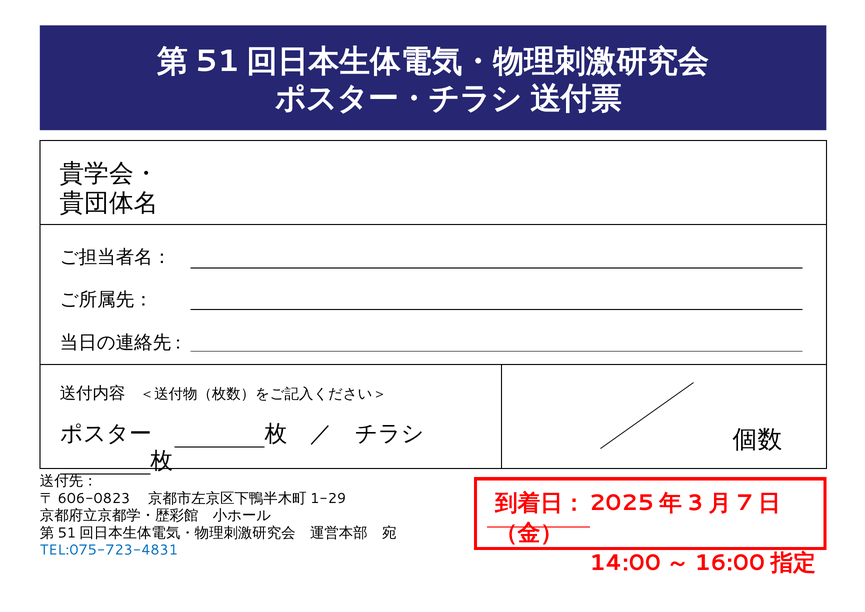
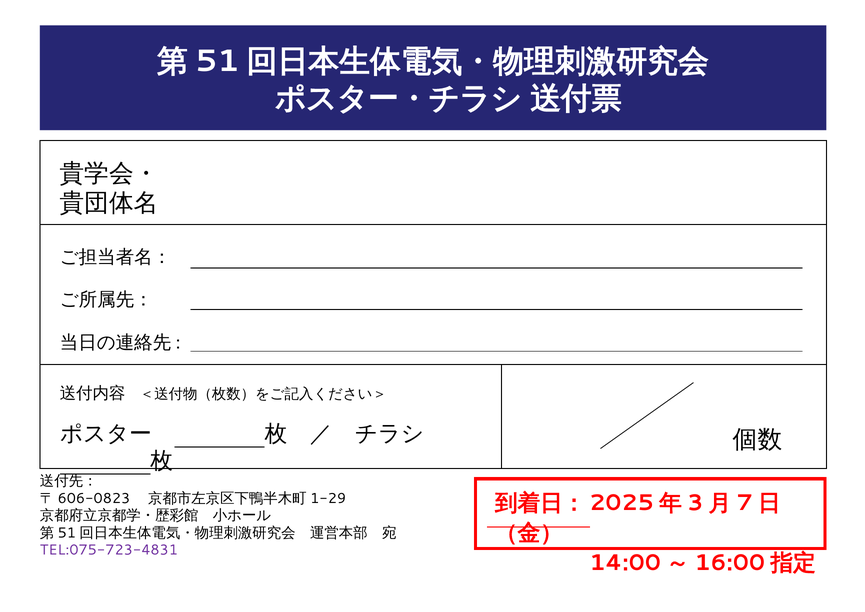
TEL:075-723-4831 colour: blue -> purple (109, 550)
